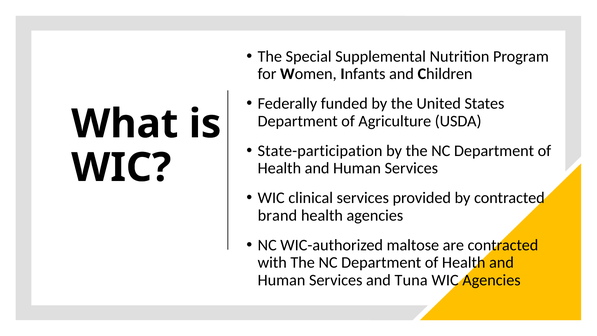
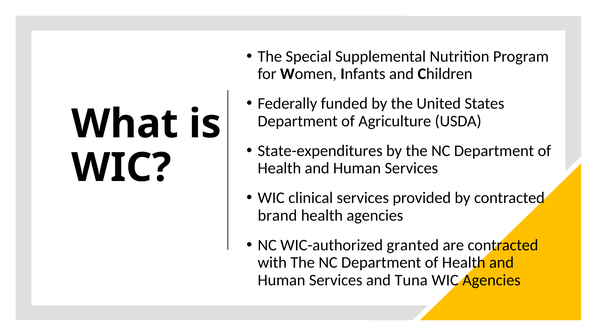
State-participation: State-participation -> State-expenditures (320, 151)
maltose: maltose -> granted (413, 245)
